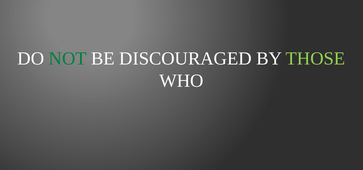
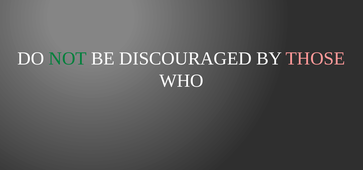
THOSE colour: light green -> pink (315, 59)
